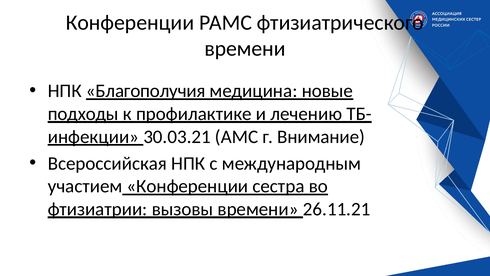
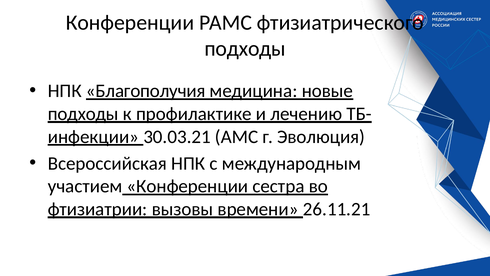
времени: времени -> подходы (245, 49)
Внимание: Внимание -> Эволюция (321, 137)
